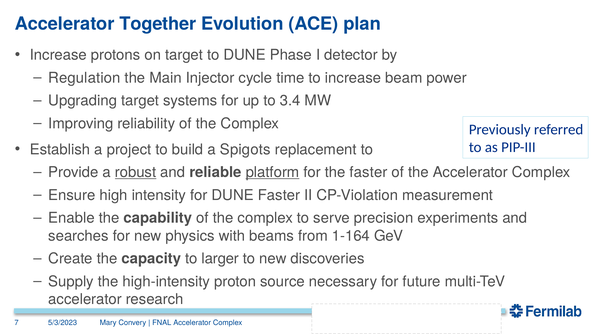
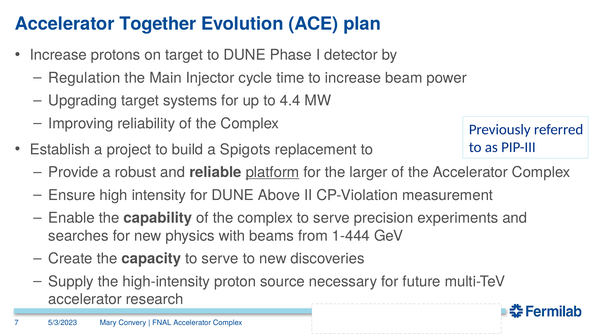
3.4: 3.4 -> 4.4 (290, 101)
robust underline: present -> none (136, 172)
the faster: faster -> larger (369, 172)
DUNE Faster: Faster -> Above (279, 195)
1-164: 1-164 -> 1-444 (351, 236)
capacity to larger: larger -> serve (220, 259)
